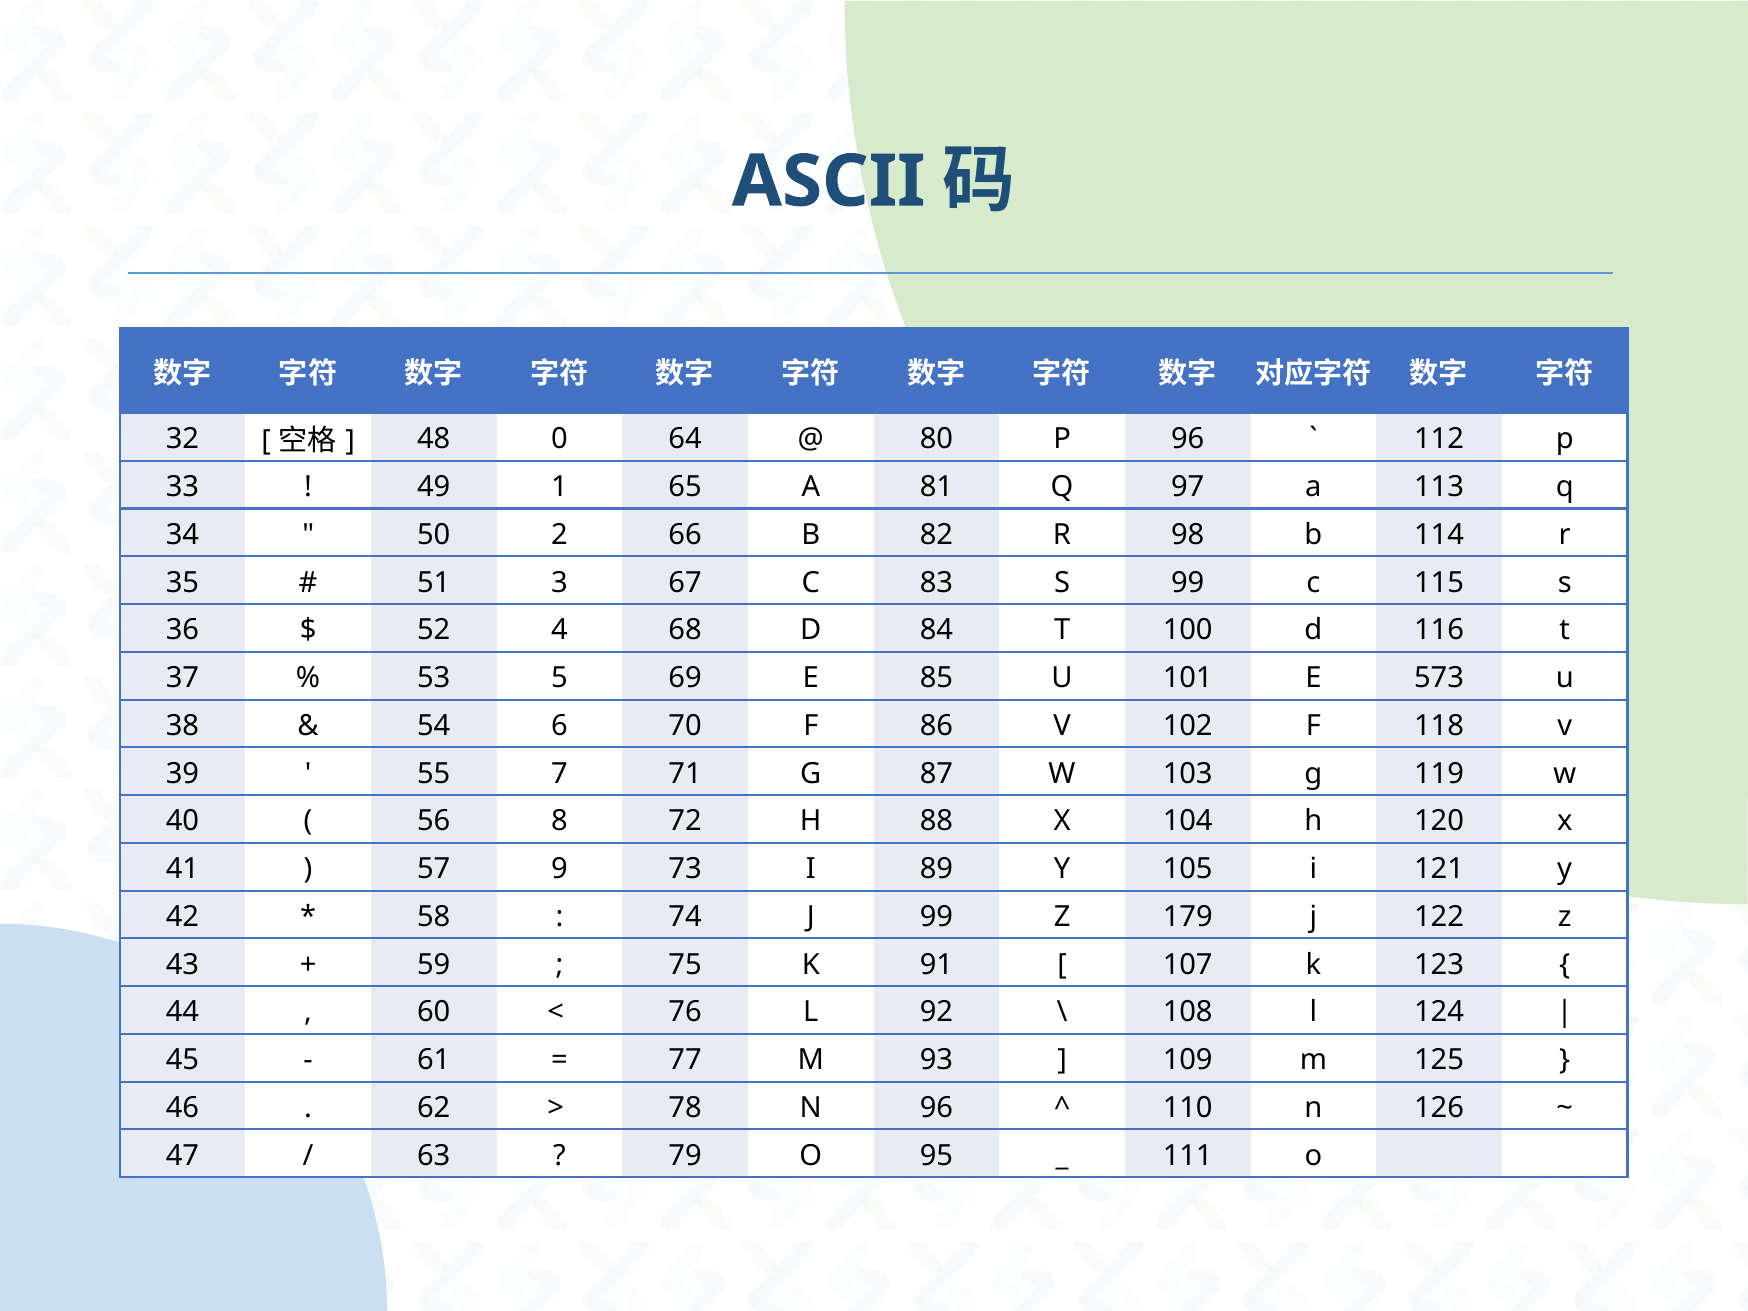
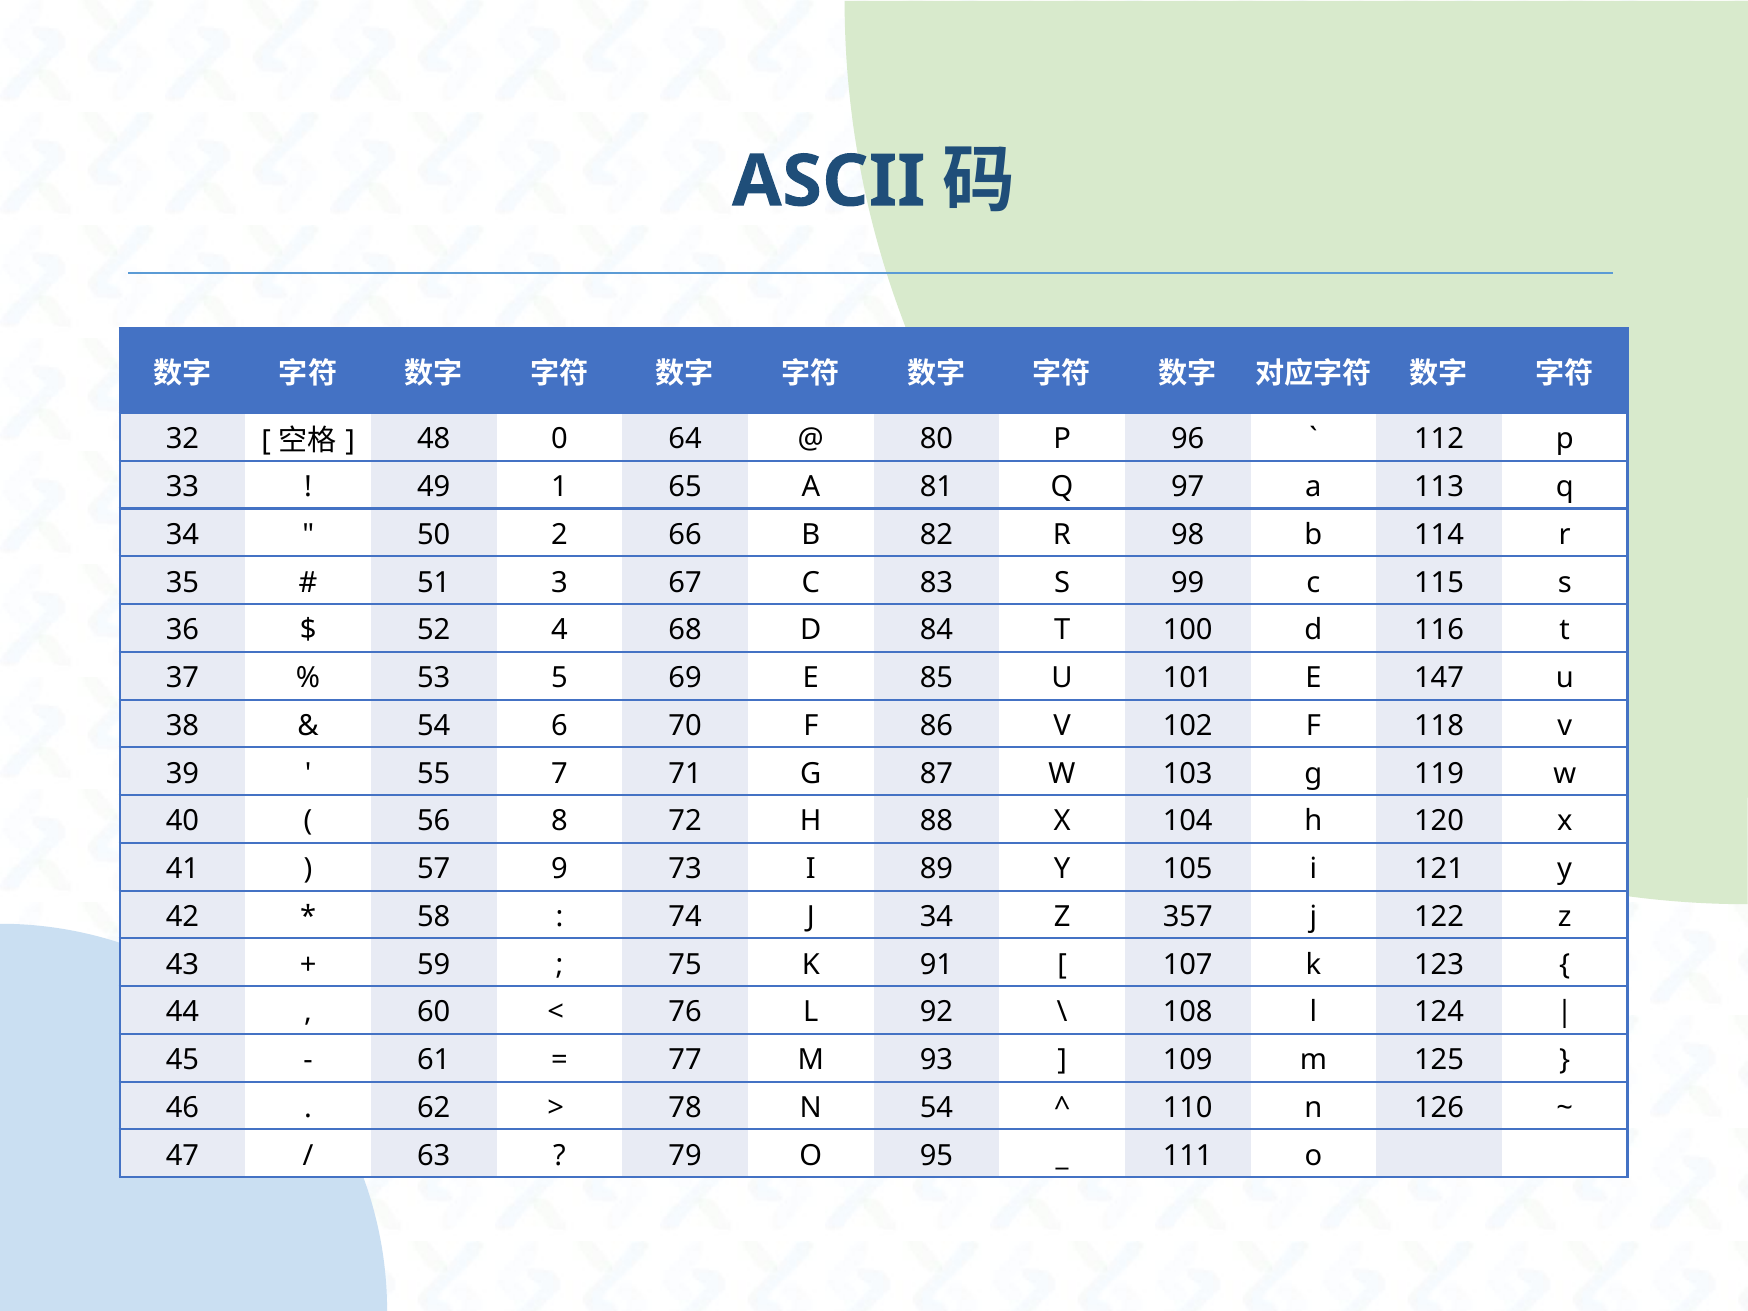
573: 573 -> 147 (1439, 678)
J 99: 99 -> 34 (936, 917)
179: 179 -> 357 (1188, 917)
N 96: 96 -> 54 (936, 1108)
